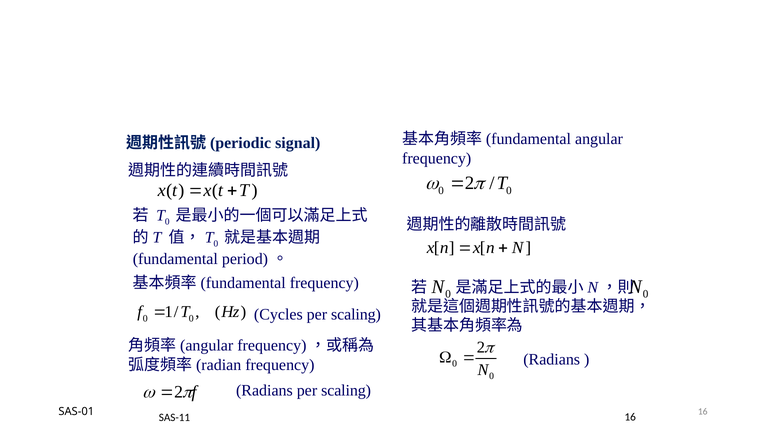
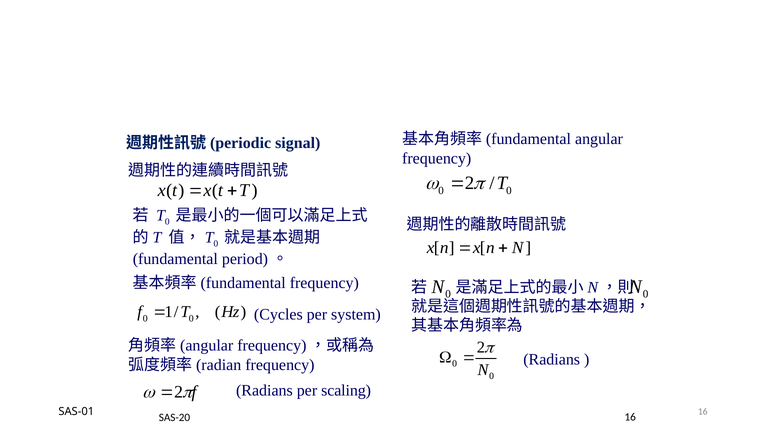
Cycles per scaling: scaling -> system (356, 314)
SAS-11: SAS-11 -> SAS-20 (174, 417)
